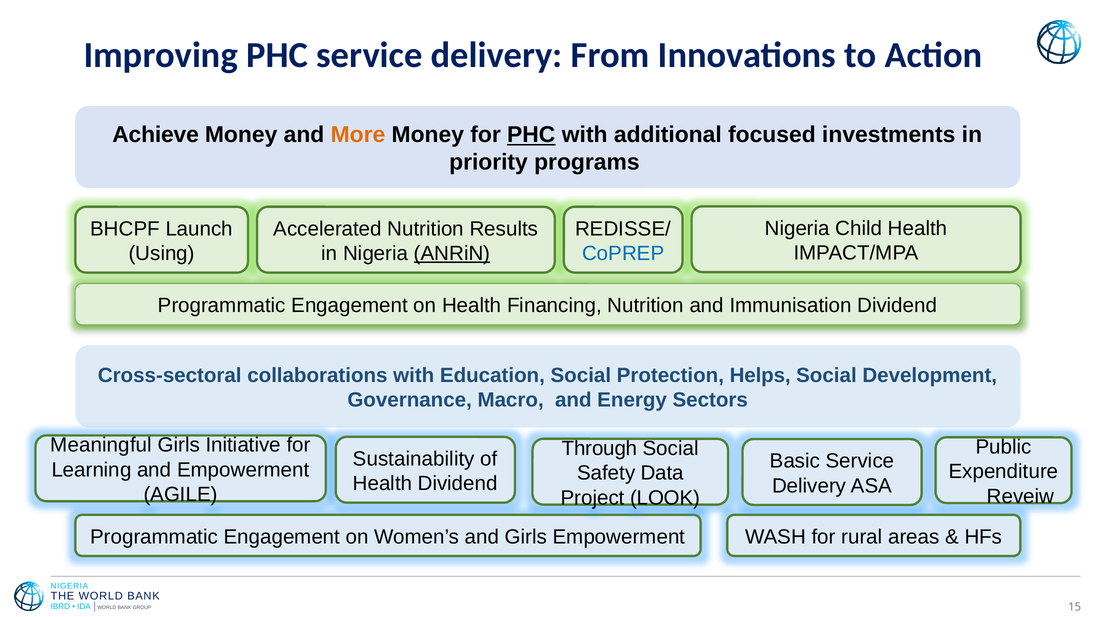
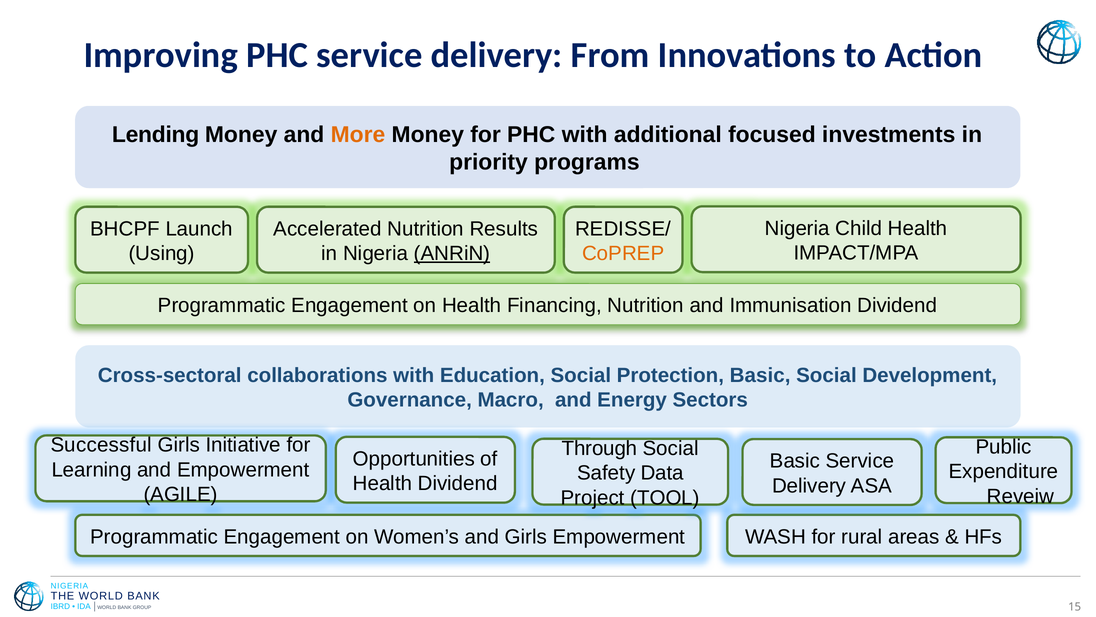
Achieve: Achieve -> Lending (156, 135)
PHC underline: present -> none (531, 135)
CoPREP colour: blue -> orange (623, 253)
Protection Helps: Helps -> Basic (760, 375)
Meaningful: Meaningful -> Successful (101, 445)
Sustainability: Sustainability -> Opportunities (414, 458)
LOOK: LOOK -> TOOL (665, 497)
